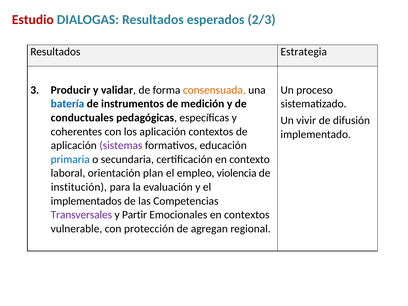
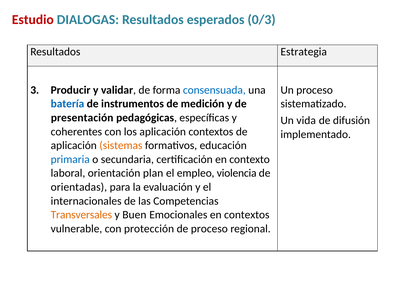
2/3: 2/3 -> 0/3 (262, 20)
consensuada colour: orange -> blue (214, 90)
conductuales: conductuales -> presentación (82, 118)
vivir: vivir -> vida (306, 121)
sistemas colour: purple -> orange (121, 145)
institución: institución -> orientadas (79, 187)
implementados: implementados -> internacionales (86, 201)
Transversales colour: purple -> orange (81, 215)
Partir: Partir -> Buen (134, 215)
de agregan: agregan -> proceso (209, 229)
